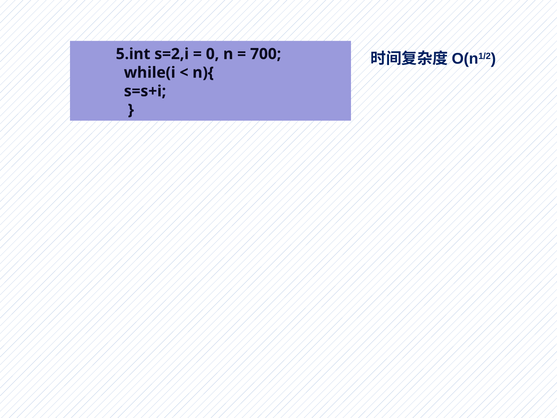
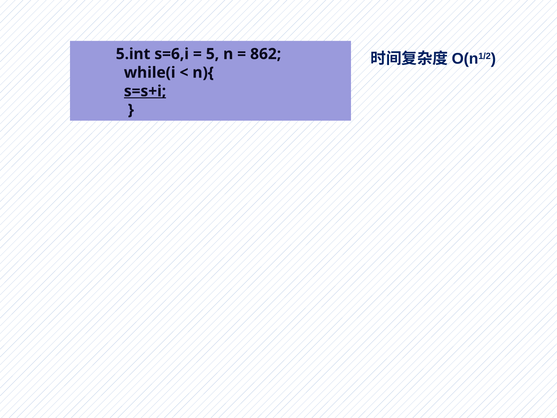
s=2,i: s=2,i -> s=6,i (172, 54)
0: 0 -> 5 (212, 54)
700: 700 -> 862 (266, 54)
s=s+i underline: none -> present (145, 91)
